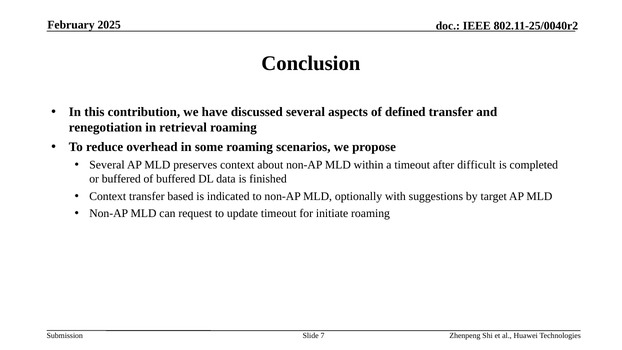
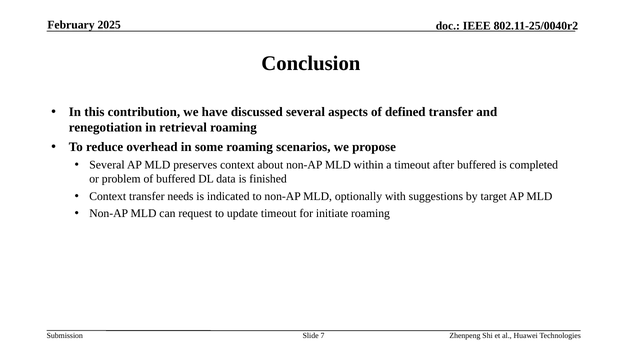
after difficult: difficult -> buffered (477, 165)
or buffered: buffered -> problem (121, 179)
based: based -> needs (180, 196)
